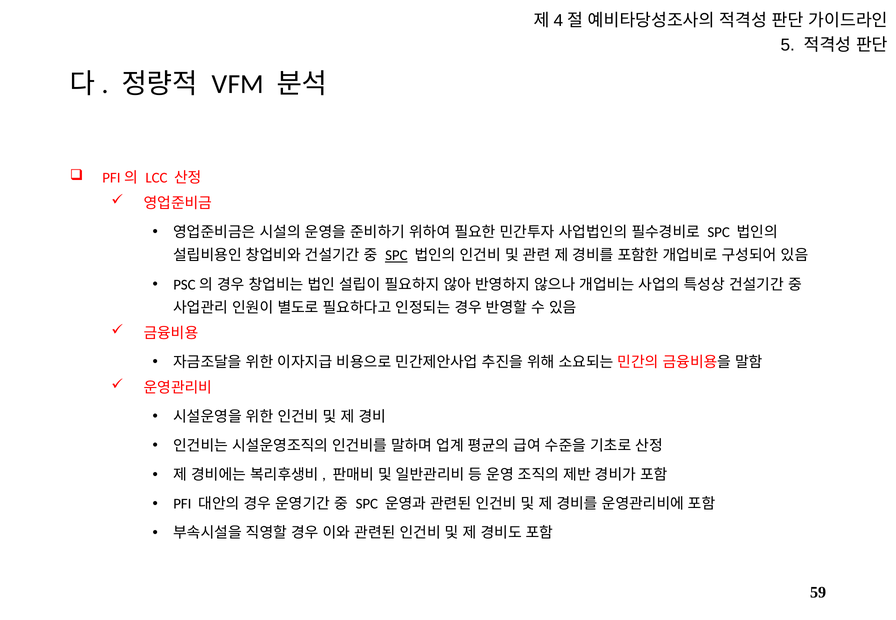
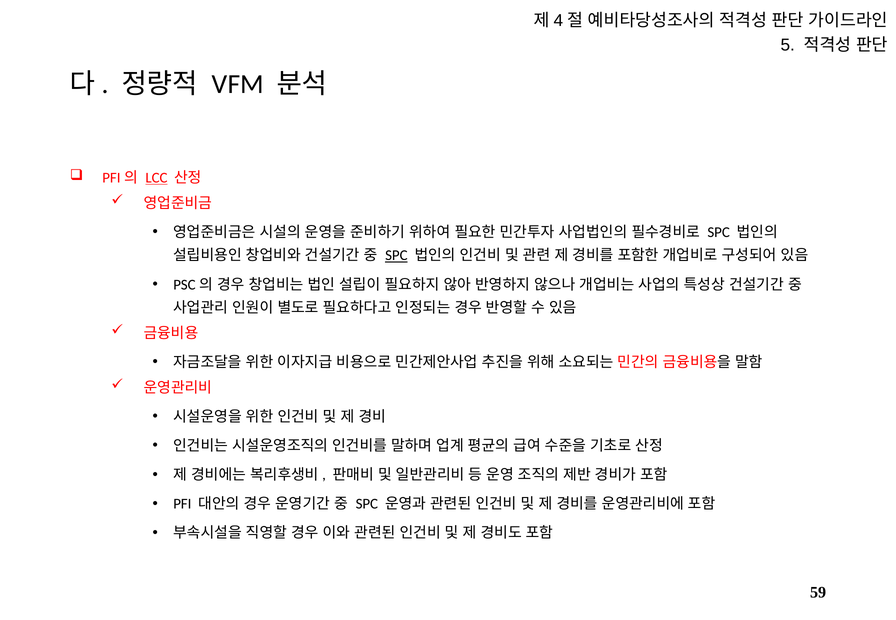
LCC underline: none -> present (156, 178)
